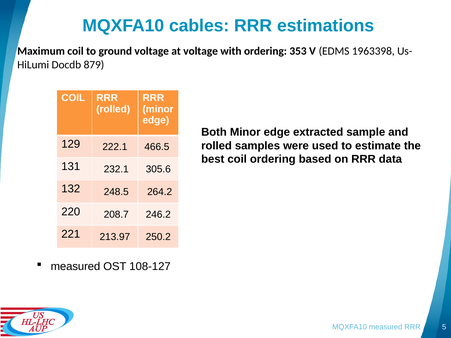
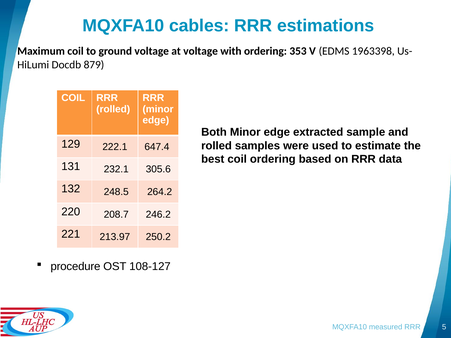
466.5: 466.5 -> 647.4 (157, 147)
measured: measured -> procedure (75, 267)
